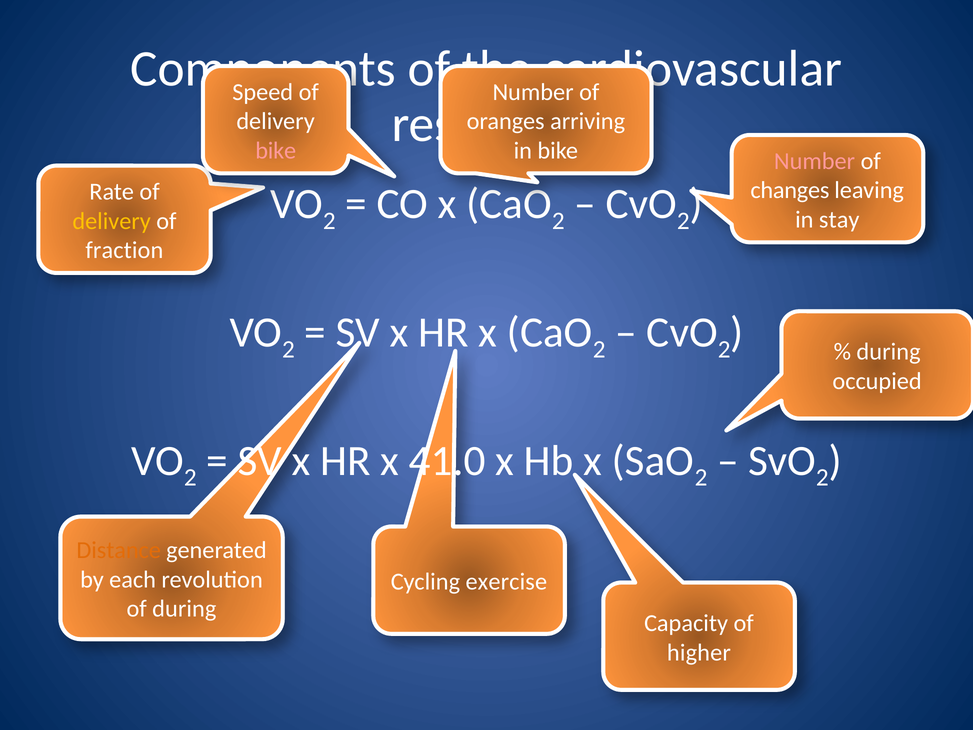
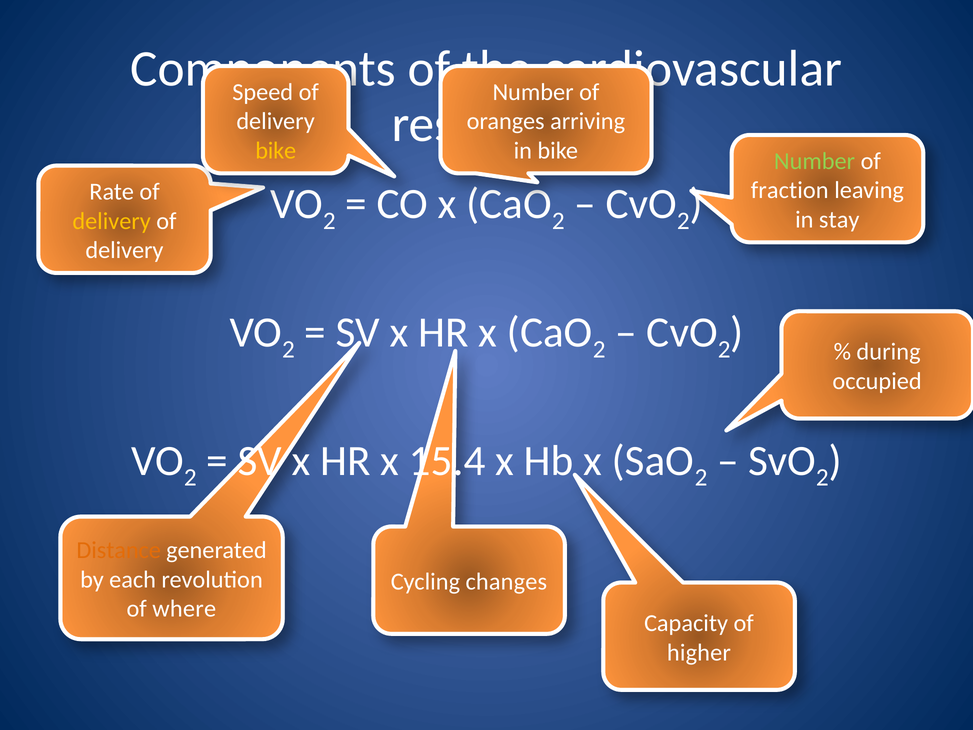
bike colour: pink -> yellow (276, 150)
Number colour: pink -> light green (815, 161)
changes: changes -> fraction (790, 190)
fraction: fraction -> delivery (124, 250)
41.0: 41.0 -> 15.4 (447, 461)
exercise: exercise -> changes (506, 582)
of during: during -> where (184, 609)
